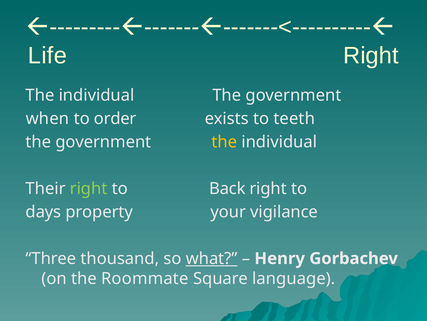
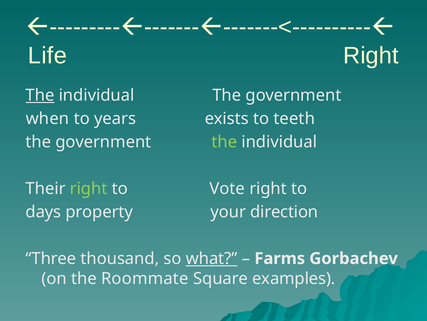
The underline: none -> present (40, 95)
order: order -> years (115, 118)
the colour: yellow -> light green (224, 142)
Back: Back -> Vote (227, 188)
vigilance: vigilance -> direction (284, 211)
Henry: Henry -> Farms (280, 258)
language: language -> examples (294, 278)
